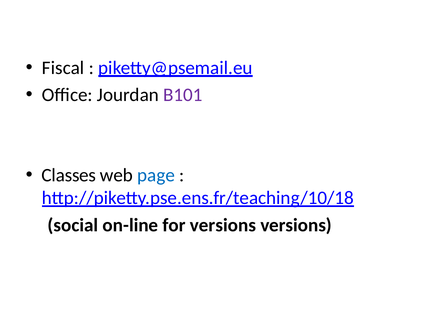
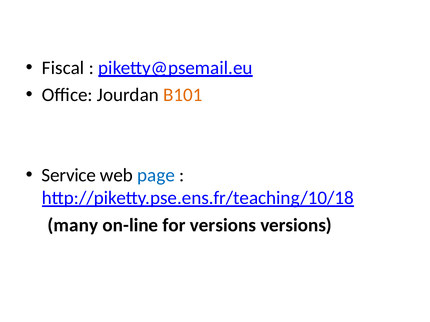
B101 colour: purple -> orange (183, 95)
Classes: Classes -> Service (69, 175)
social: social -> many (73, 225)
